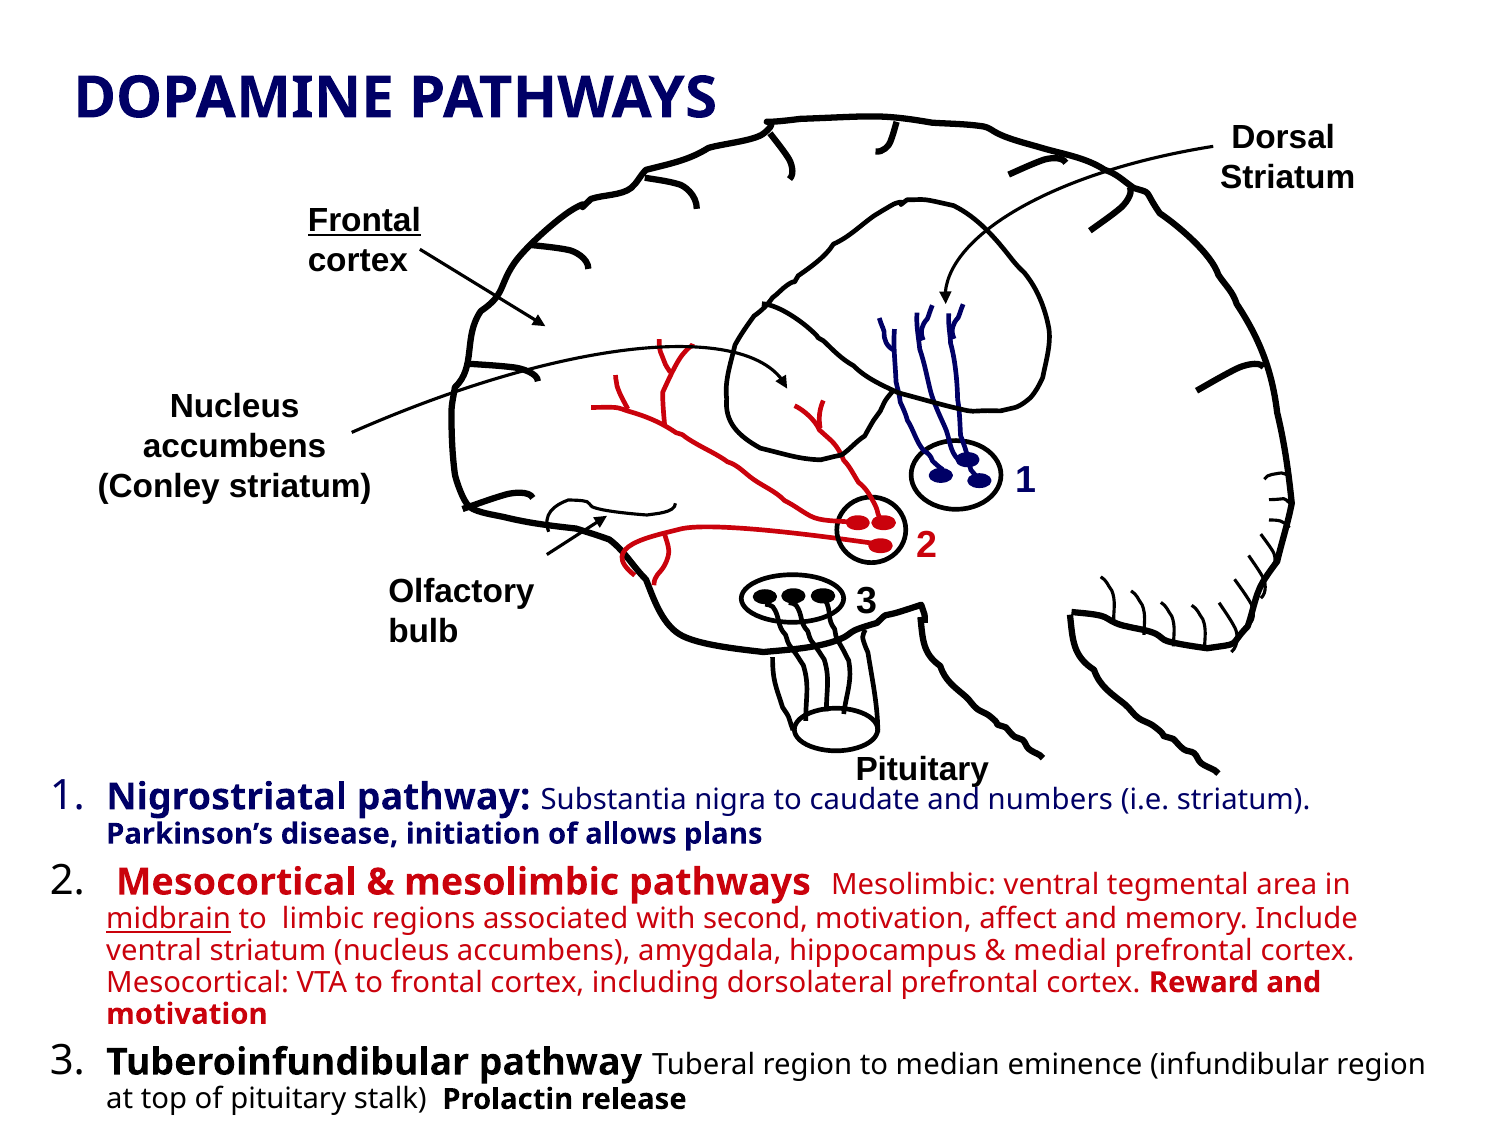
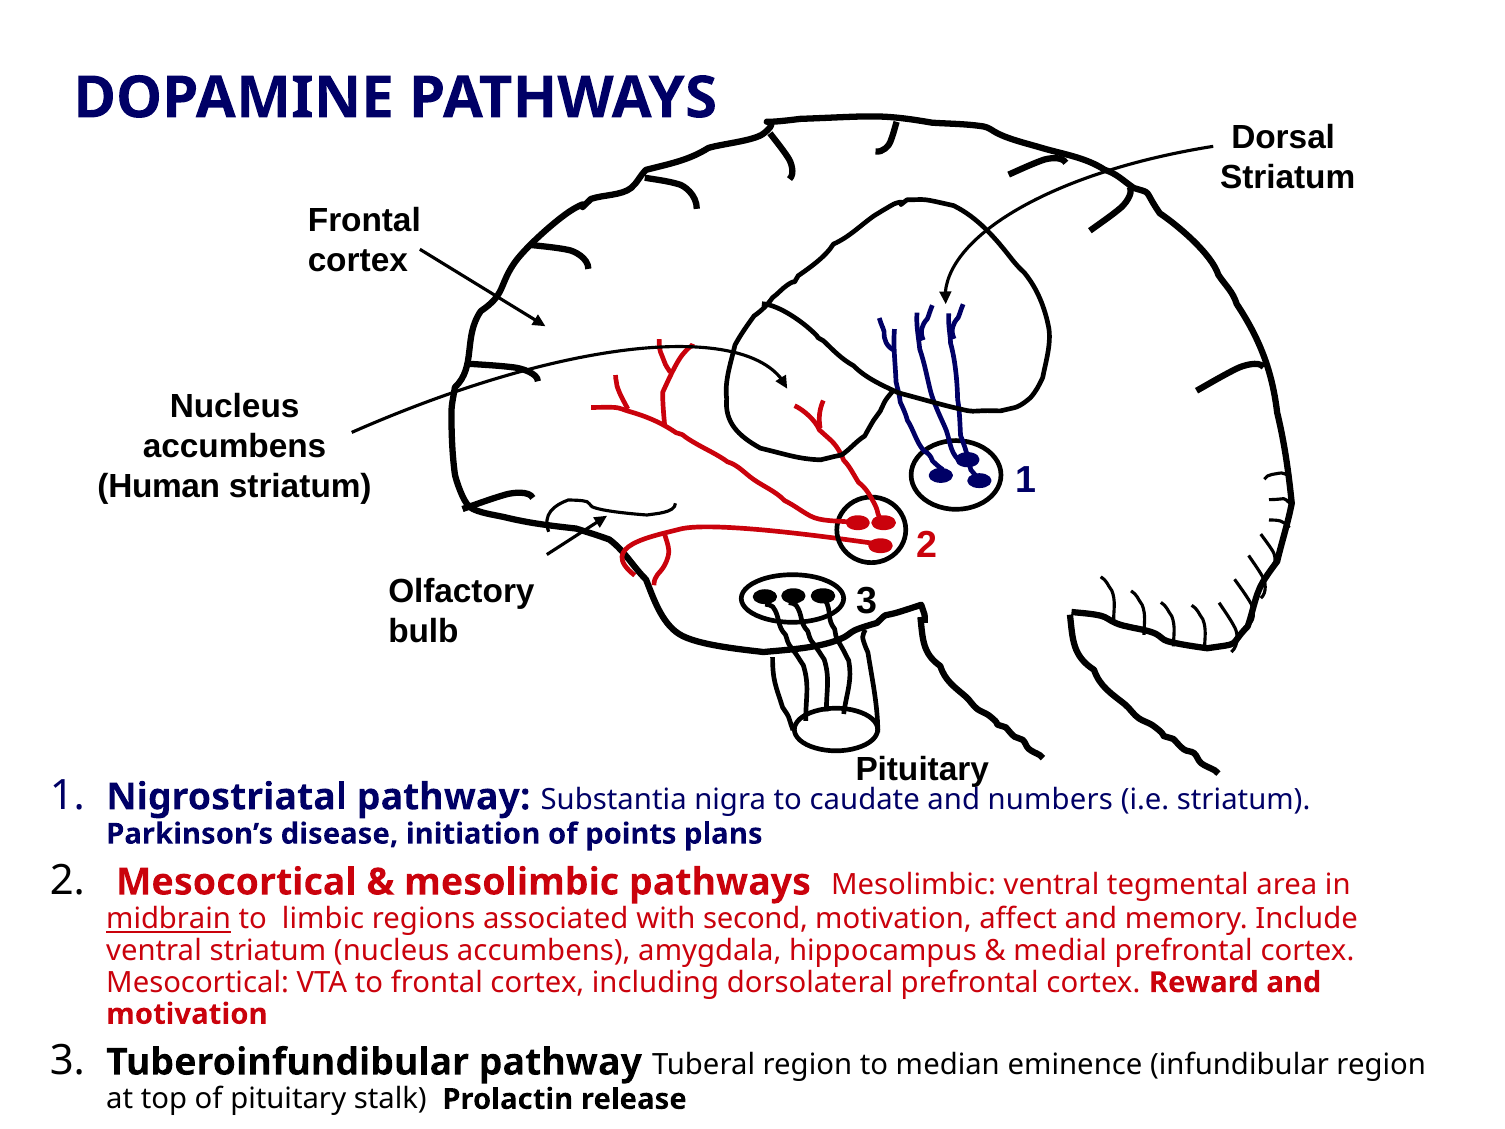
Frontal underline: present -> none (364, 220)
Conley: Conley -> Human (159, 486)
allows: allows -> points (631, 834)
